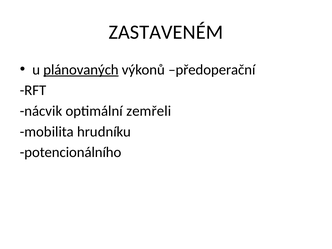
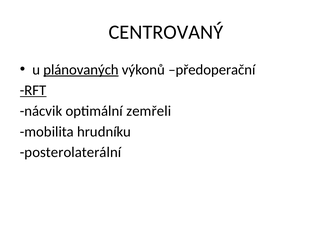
ZASTAVENÉM: ZASTAVENÉM -> CENTROVANÝ (166, 32)
RFT underline: none -> present (33, 90)
potencionálního: potencionálního -> posterolaterální (71, 152)
